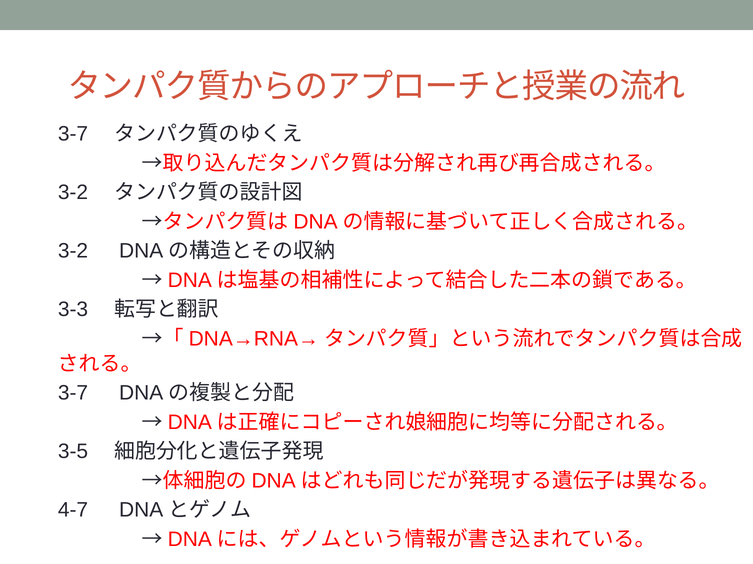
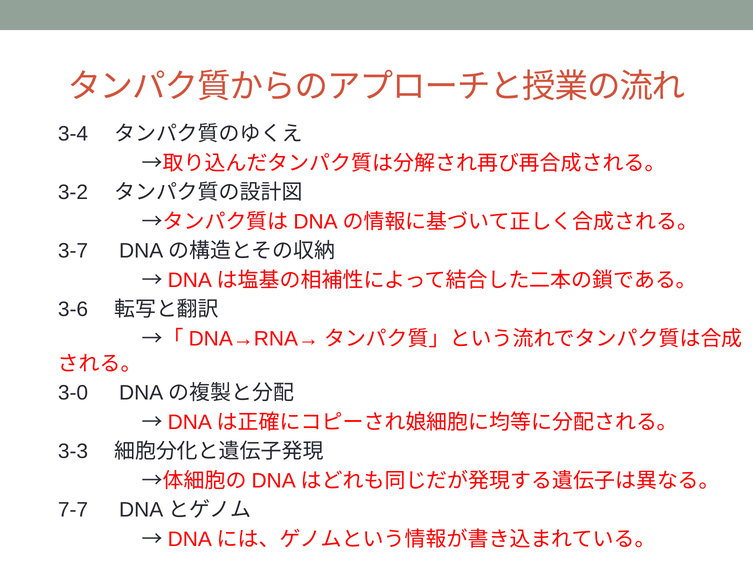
3-7: 3-7 -> 3-4 (73, 134)
3-2: 3-2 -> 3-7 (73, 251)
3-3: 3-3 -> 3-6 (73, 310)
3-7: 3-7 -> 3-0 (73, 394)
3-5: 3-5 -> 3-3 (73, 452)
4-7: 4-7 -> 7-7 (73, 511)
